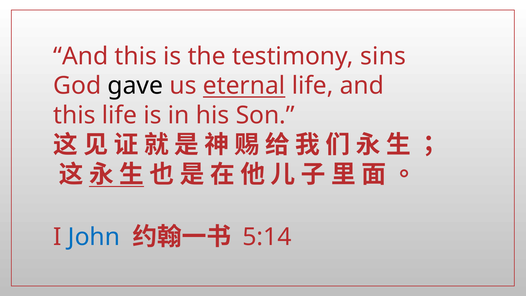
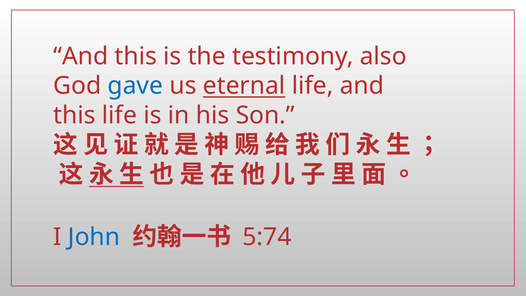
sins: sins -> also (383, 56)
gave colour: black -> blue (135, 86)
5:14: 5:14 -> 5:74 (267, 237)
